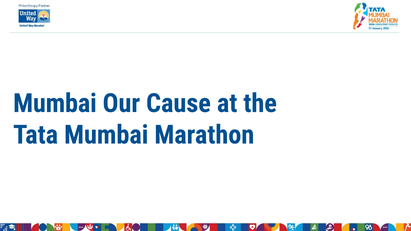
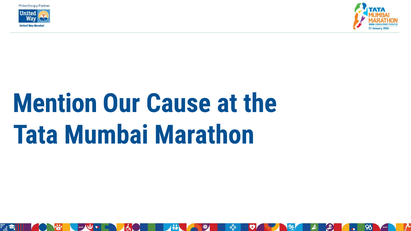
Mumbai: Mumbai -> Mention (55, 103)
